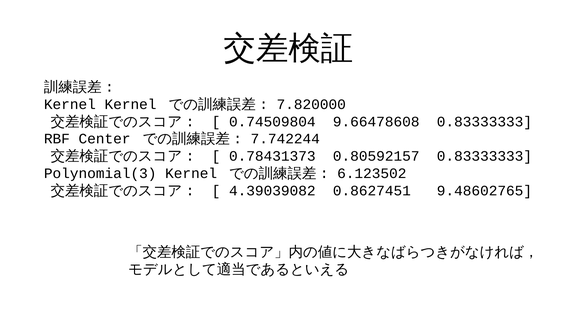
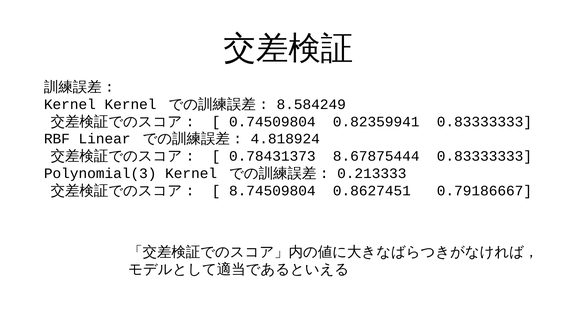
7.820000: 7.820000 -> 8.584249 (311, 105)
9.66478608: 9.66478608 -> 0.82359941 (376, 122)
Center: Center -> Linear (105, 139)
7.742244: 7.742244 -> 4.818924 (285, 139)
0.80592157: 0.80592157 -> 8.67875444 (376, 156)
6.123502: 6.123502 -> 0.213333 (372, 174)
4.39039082: 4.39039082 -> 8.74509804 (272, 191)
9.48602765: 9.48602765 -> 0.79186667 (484, 191)
